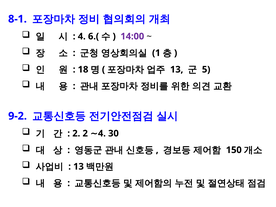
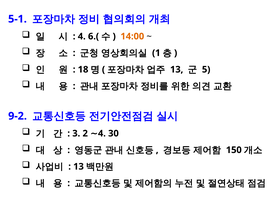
8-1: 8-1 -> 5-1 (17, 19)
14:00 colour: purple -> orange (132, 36)
2: 2 -> 3 (76, 133)
